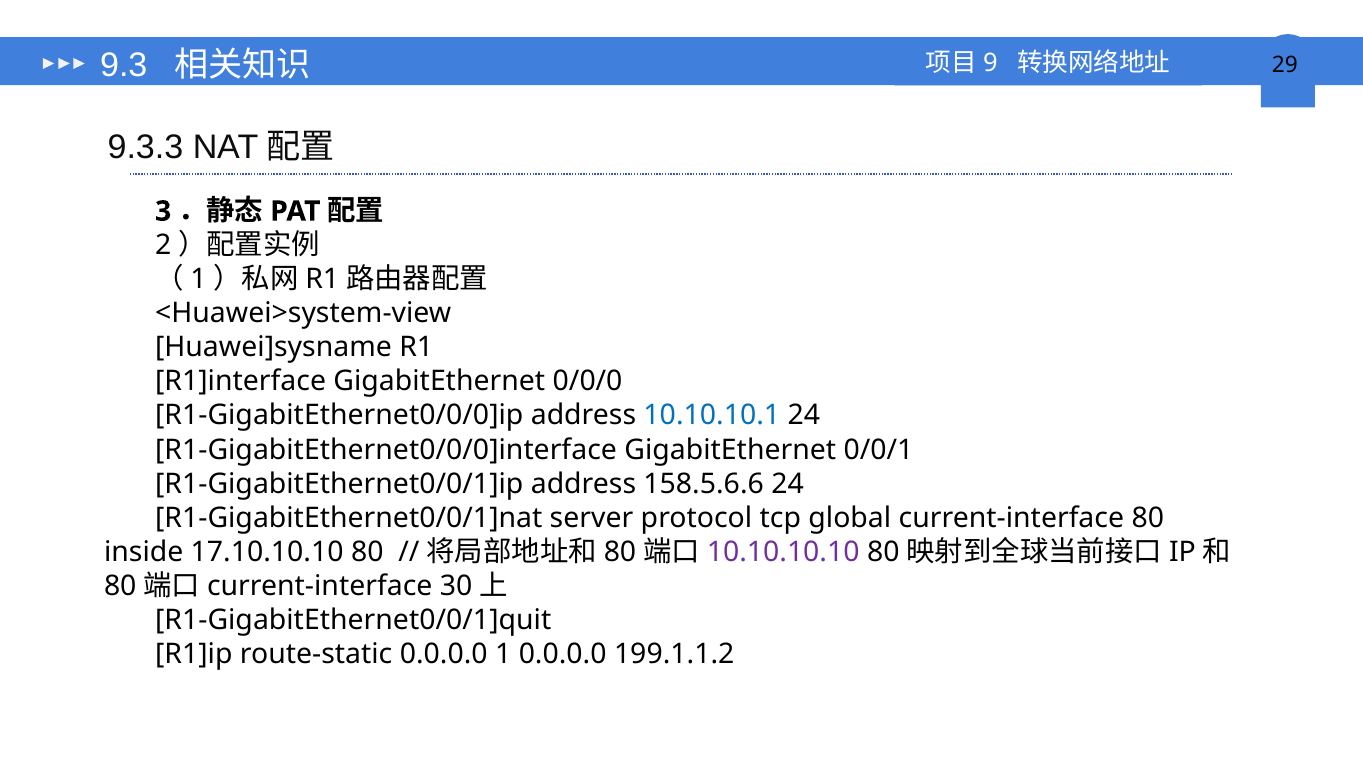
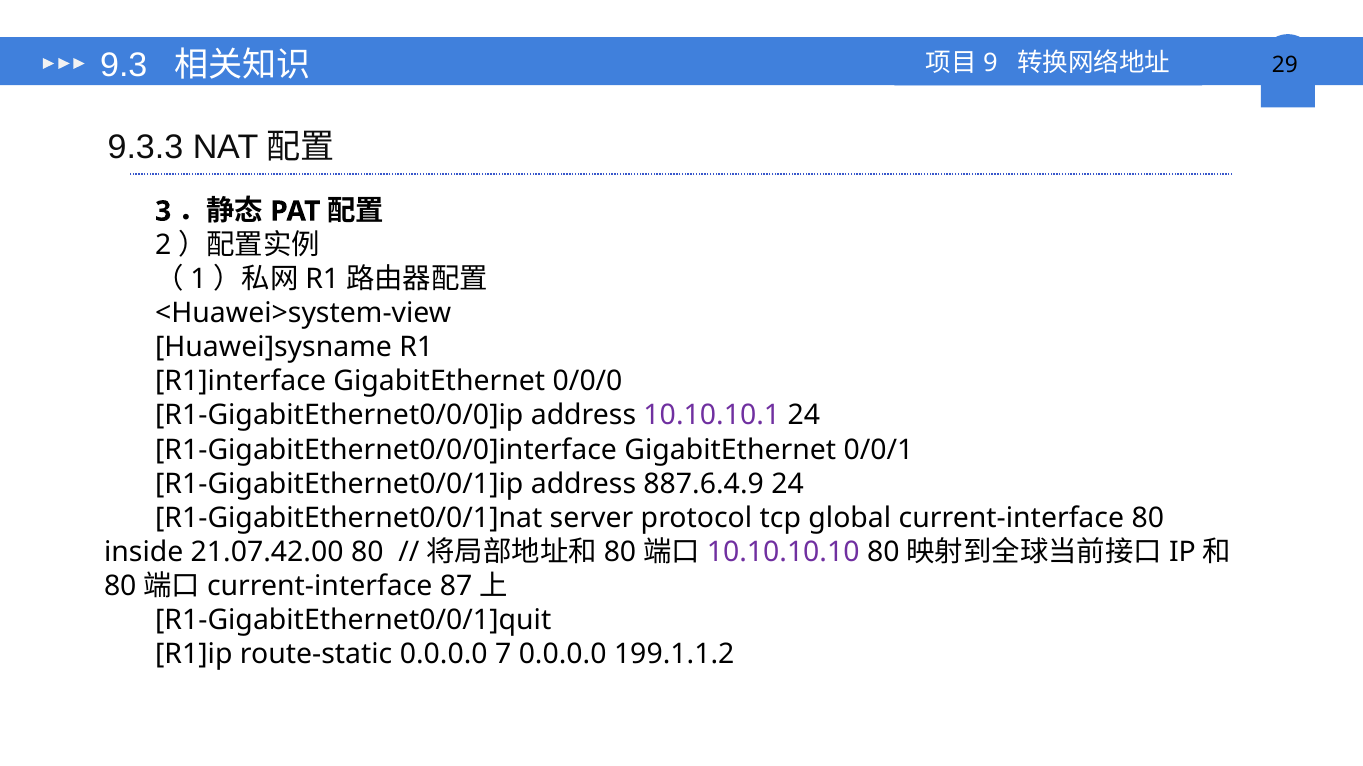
10.10.10.1 colour: blue -> purple (712, 416)
158.5.6.6: 158.5.6.6 -> 887.6.4.9 (704, 484)
17.10.10.10: 17.10.10.10 -> 21.07.42.00 (267, 552)
30: 30 -> 87 (456, 586)
0.0.0.0 1: 1 -> 7 (503, 654)
